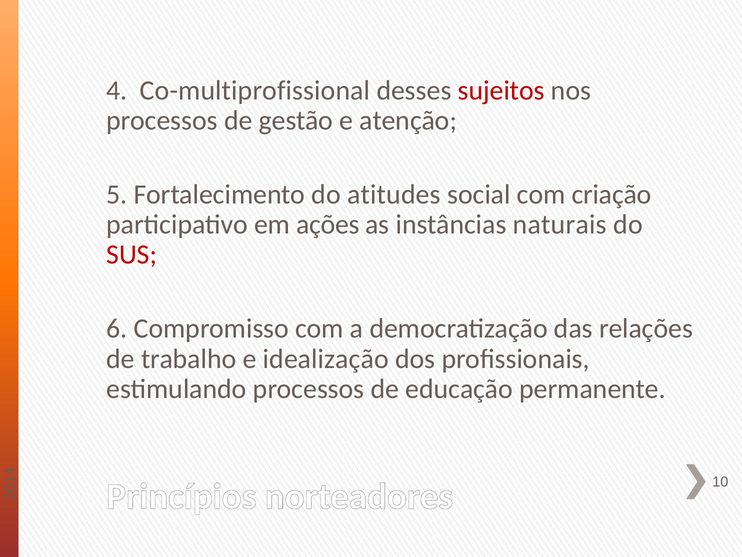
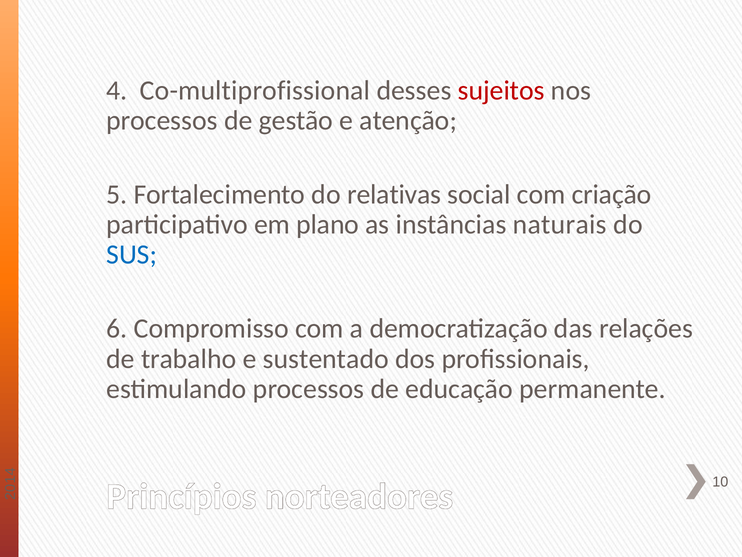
atitudes: atitudes -> relativas (394, 194)
ações: ações -> plano (328, 224)
SUS colour: red -> blue (132, 255)
idealização: idealização -> sustentado (326, 359)
